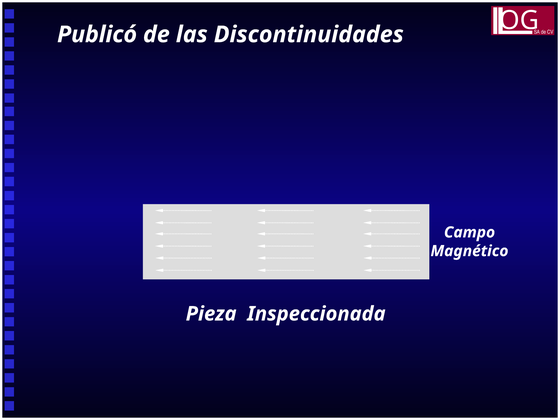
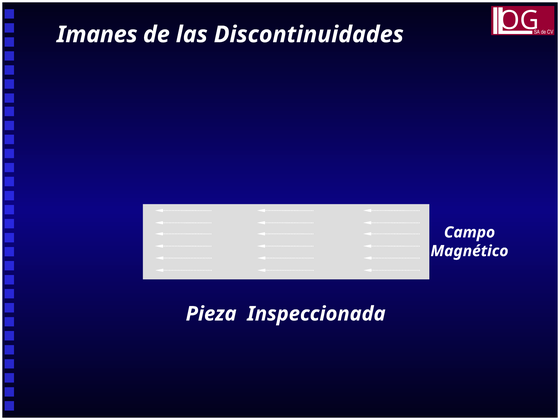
Publicó: Publicó -> Imanes (97, 35)
